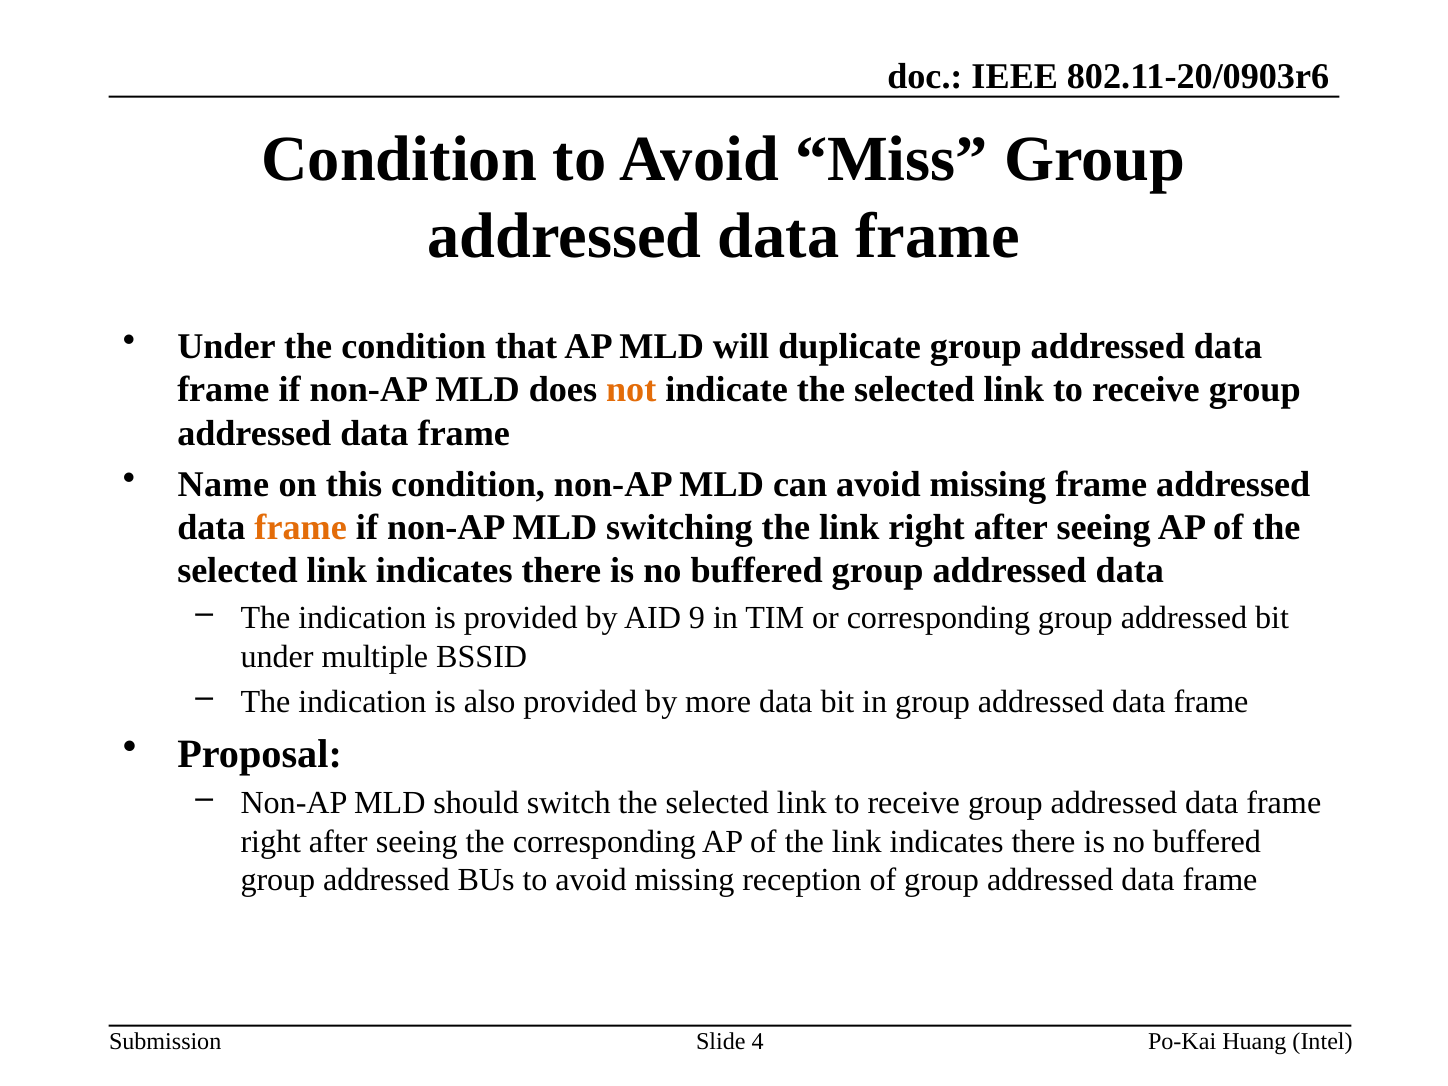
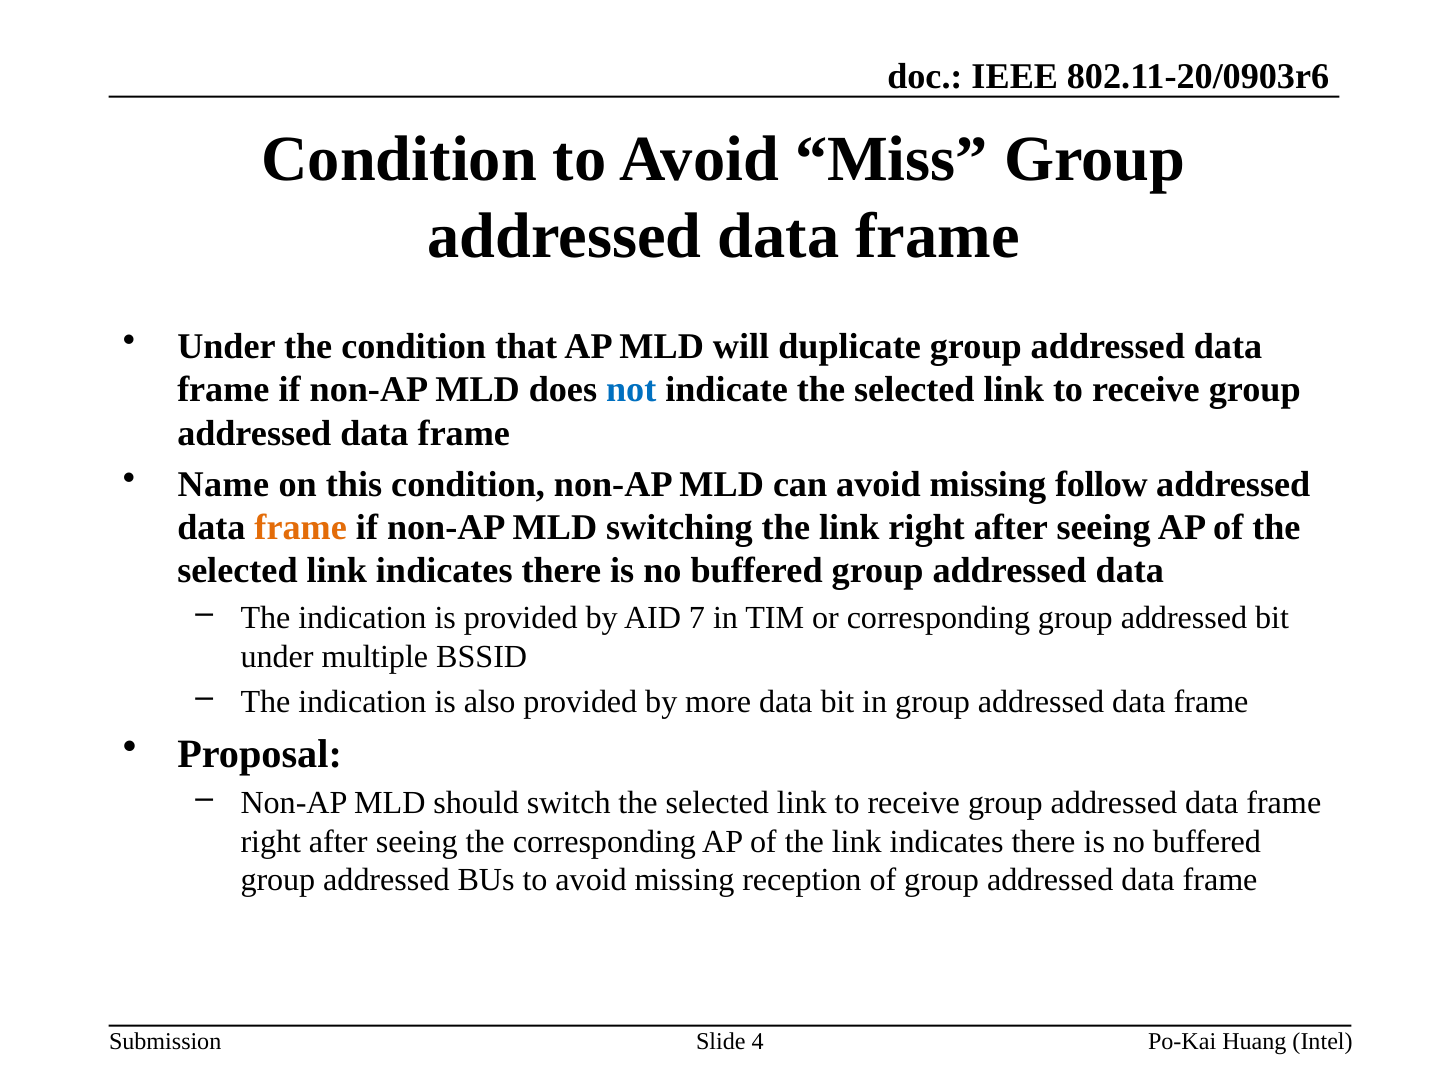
not colour: orange -> blue (631, 390)
missing frame: frame -> follow (1101, 484)
9: 9 -> 7 (697, 618)
